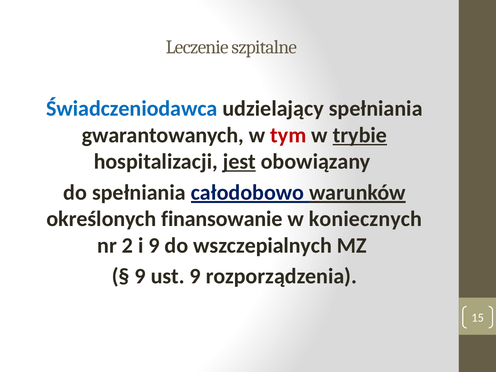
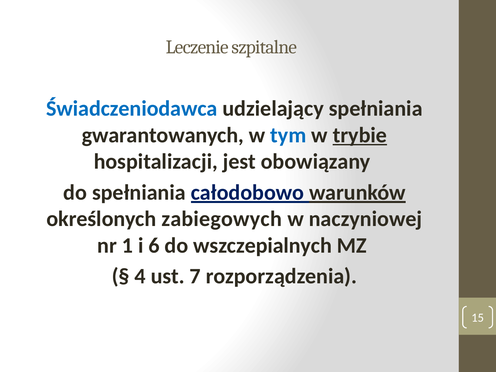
tym colour: red -> blue (288, 135)
jest underline: present -> none (239, 162)
finansowanie: finansowanie -> zabiegowych (222, 219)
koniecznych: koniecznych -> naczyniowej (366, 219)
2: 2 -> 1 (127, 245)
i 9: 9 -> 6 (154, 245)
9: 9 -> 4 (140, 276)
ust 9: 9 -> 7 (195, 276)
